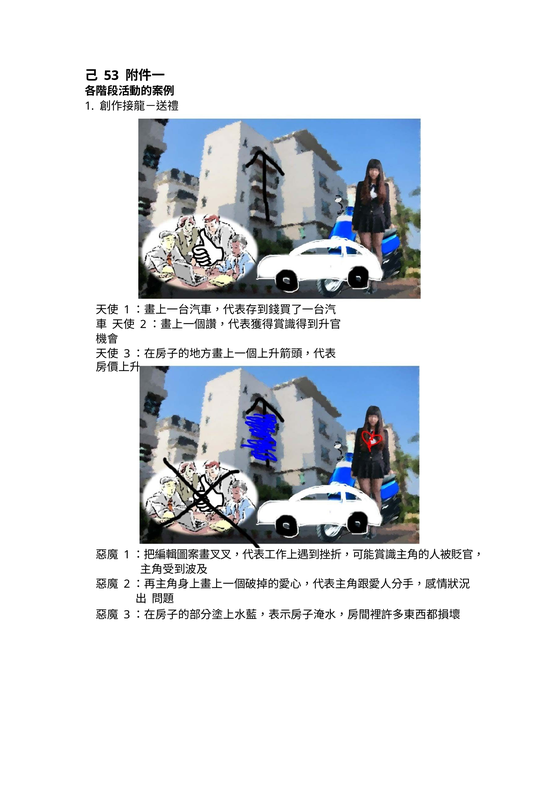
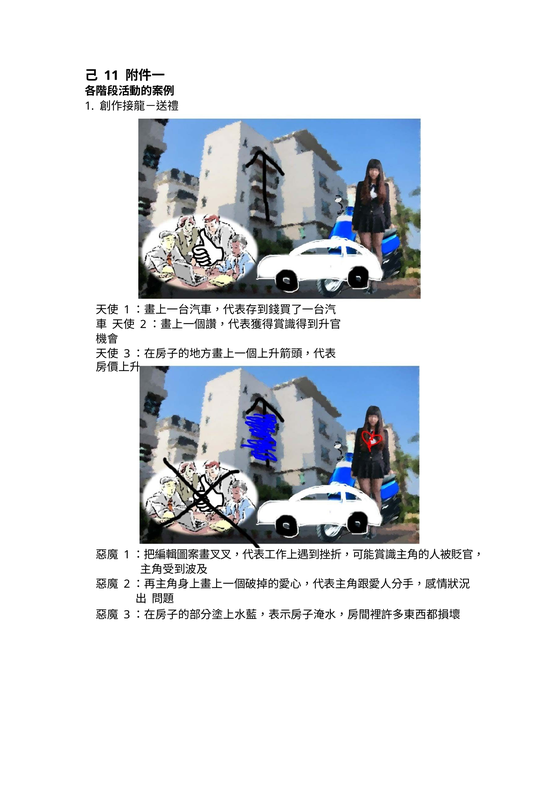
53: 53 -> 11 (111, 76)
